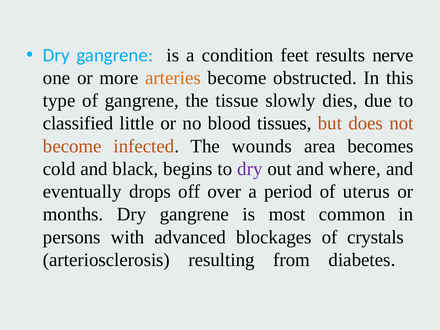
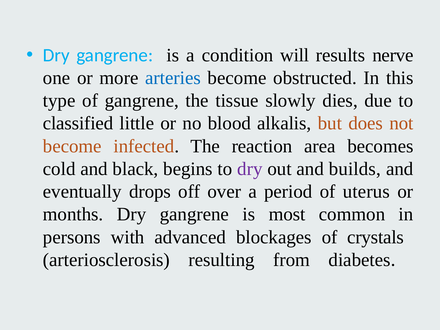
feet: feet -> will (295, 55)
arteries colour: orange -> blue (173, 78)
tissues: tissues -> alkalis (284, 123)
wounds: wounds -> reaction (262, 146)
where: where -> builds (355, 169)
